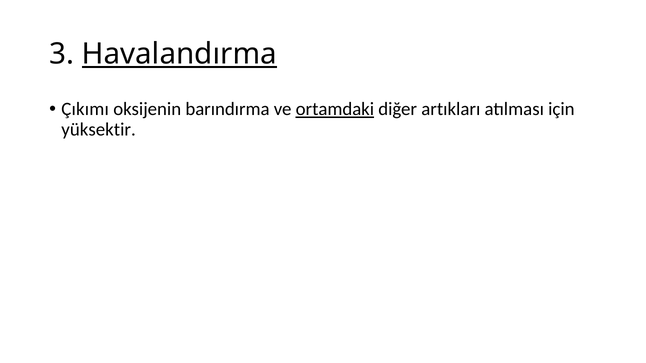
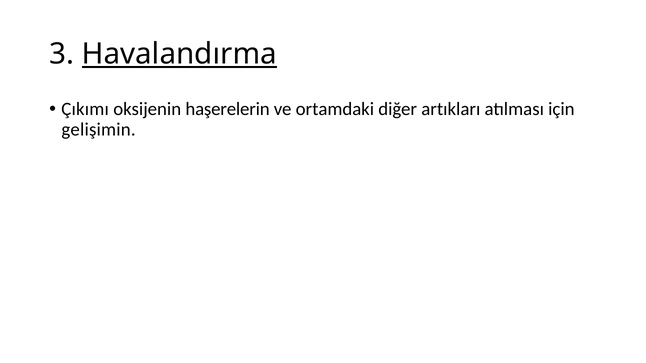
barındırma: barındırma -> haşerelerin (228, 109)
ortamdaki underline: present -> none (335, 109)
yüksektir: yüksektir -> gelişimin (99, 130)
